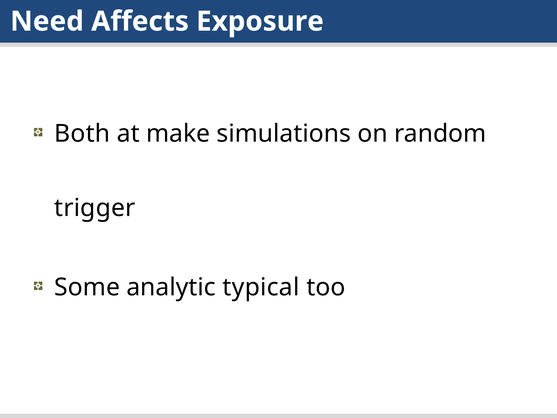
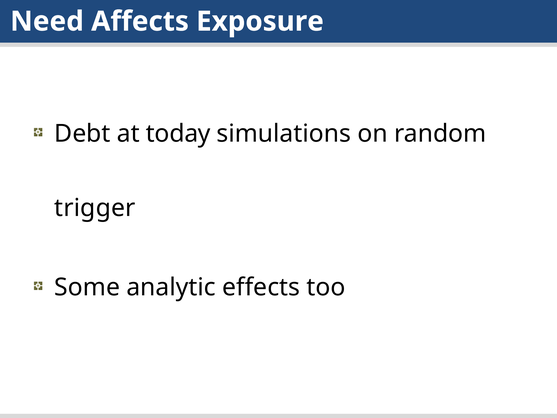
Both: Both -> Debt (82, 134)
make: make -> today (178, 134)
typical: typical -> effects (261, 287)
